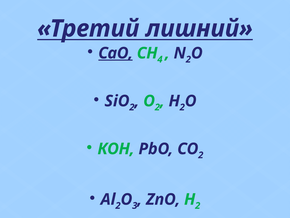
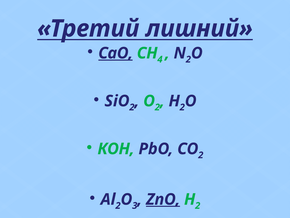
ZnО underline: none -> present (163, 199)
